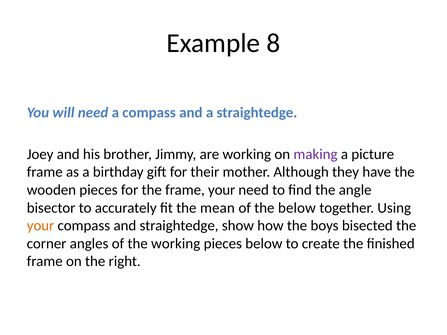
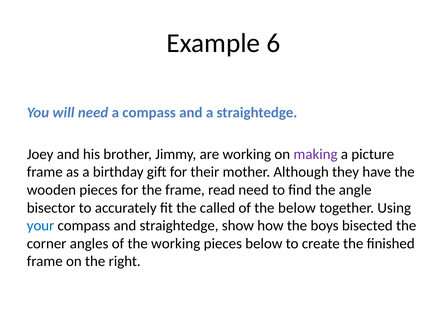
8: 8 -> 6 (273, 43)
frame your: your -> read (222, 190)
mean: mean -> called (217, 208)
your colour: orange -> blue (41, 226)
